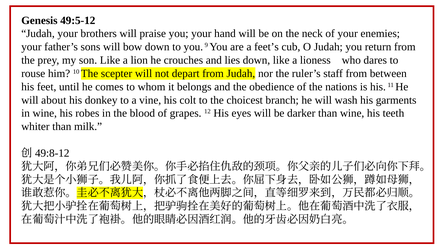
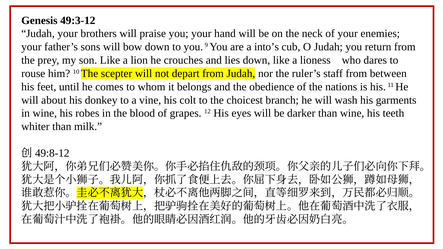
49:5-12: 49:5-12 -> 49:3-12 (78, 20)
feet’s: feet’s -> into’s (267, 47)
